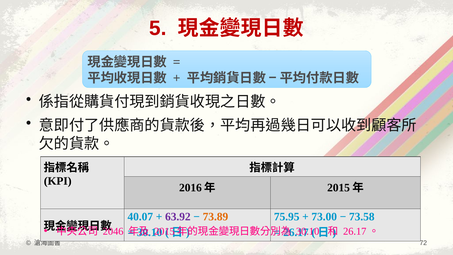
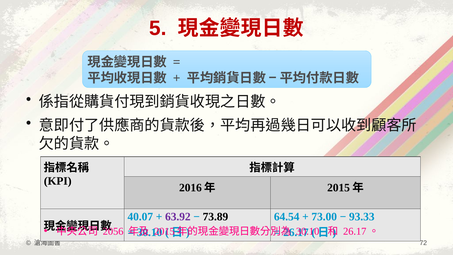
73.89 colour: orange -> black (215, 217)
75.95: 75.95 -> 64.54 (287, 217)
73.58: 73.58 -> 93.33 (362, 217)
2046: 2046 -> 2056 (113, 231)
